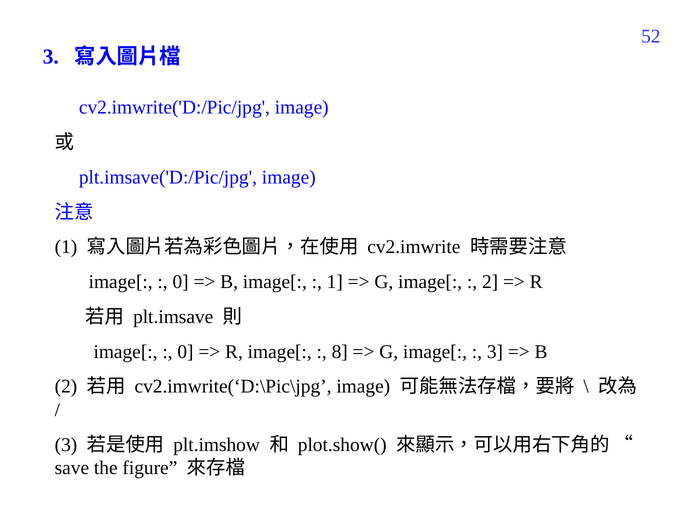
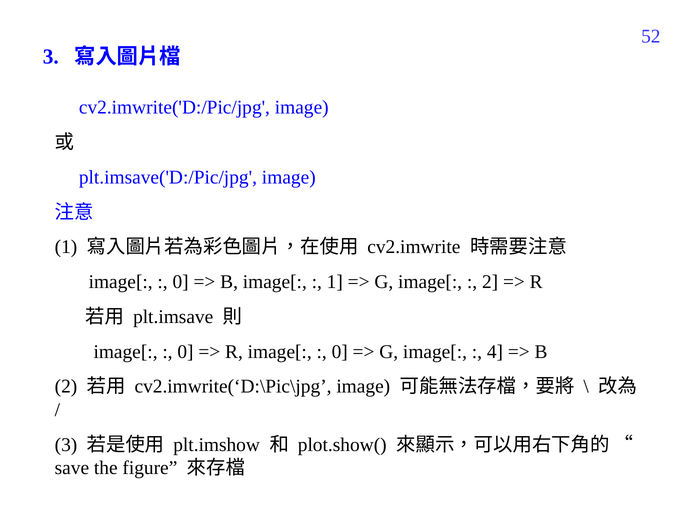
8: 8 -> 0 (340, 351)
3: 3 -> 4 (495, 351)
